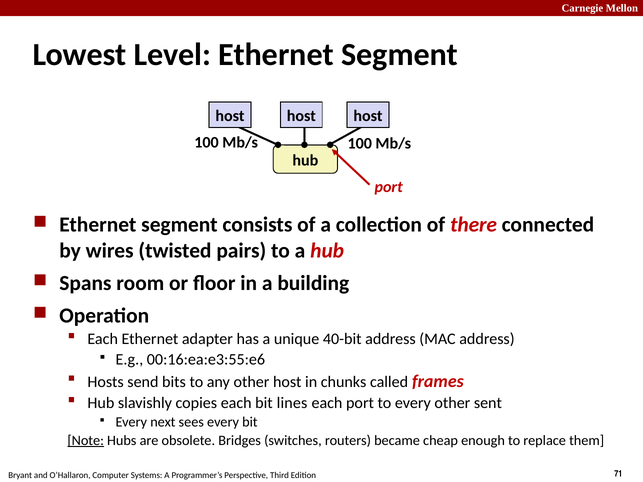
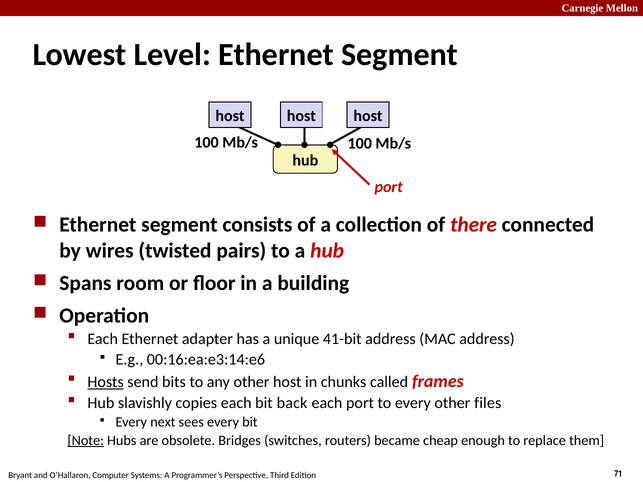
40-bit: 40-bit -> 41-bit (342, 339)
00:16:ea:e3:55:e6: 00:16:ea:e3:55:e6 -> 00:16:ea:e3:14:e6 (206, 360)
Hosts underline: none -> present (106, 382)
lines: lines -> back (292, 403)
sent: sent -> files (488, 403)
